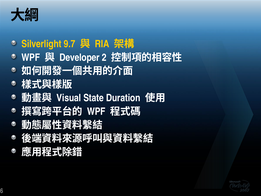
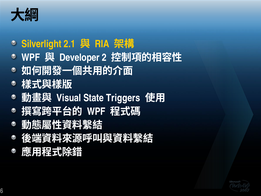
9.7: 9.7 -> 2.1 (70, 44)
Duration: Duration -> Triggers (123, 98)
